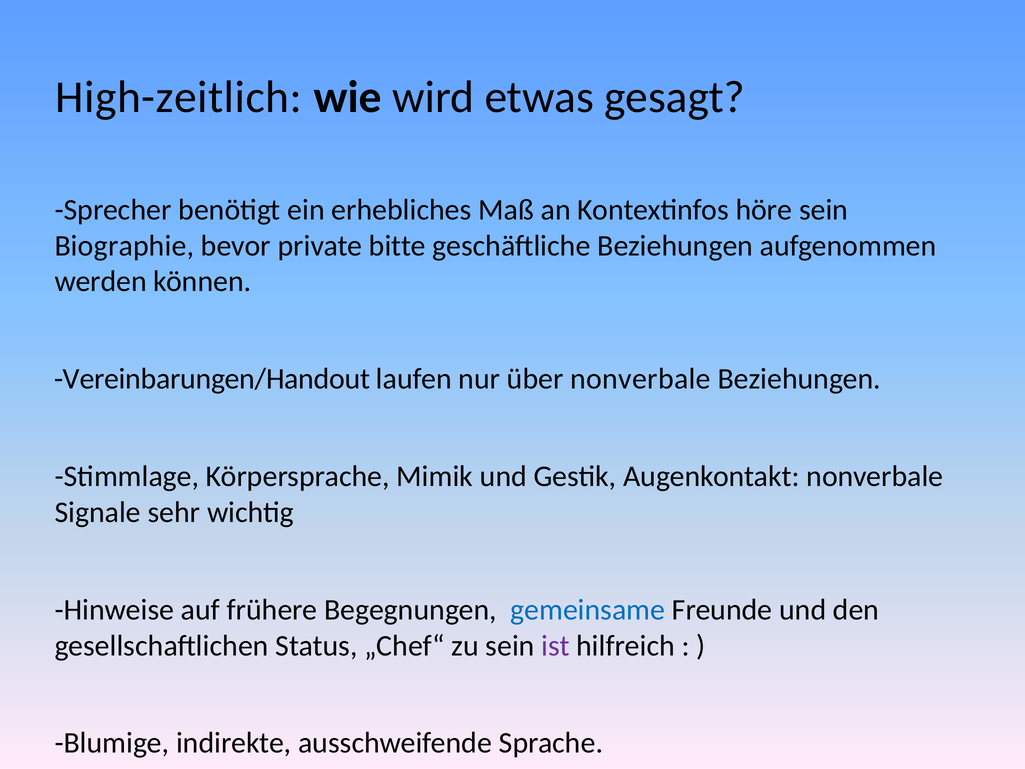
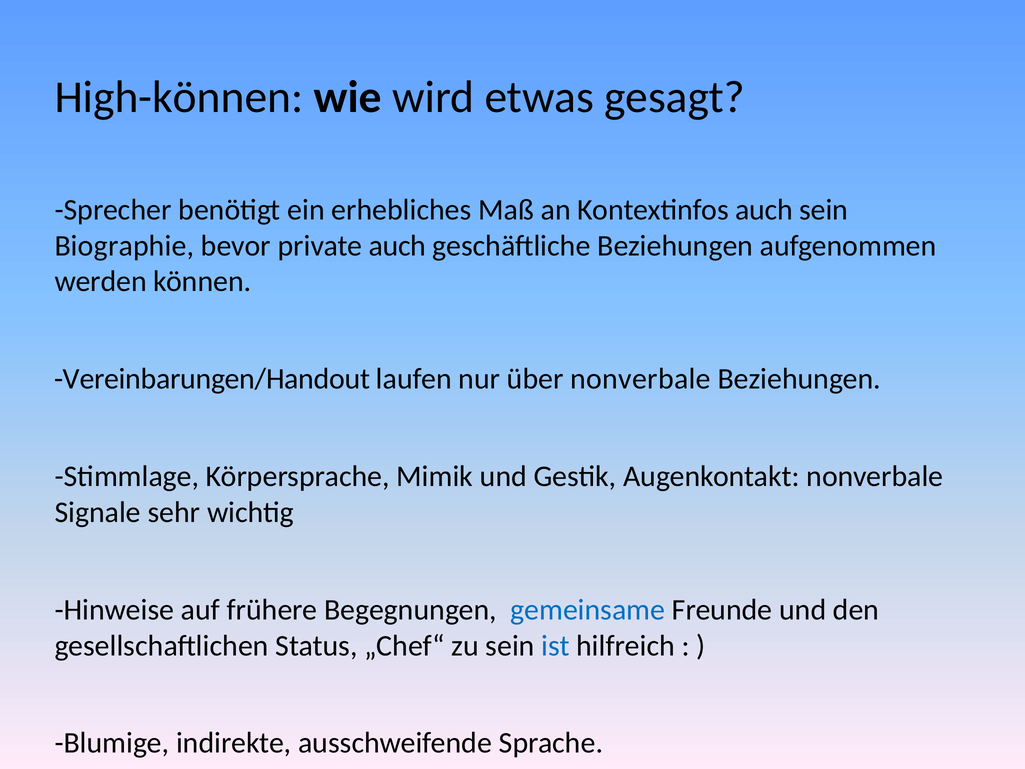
High-zeitlich: High-zeitlich -> High-können (179, 97)
Kontextinfos höre: höre -> auch (764, 210)
private bitte: bitte -> auch (397, 246)
ist colour: purple -> blue (555, 645)
